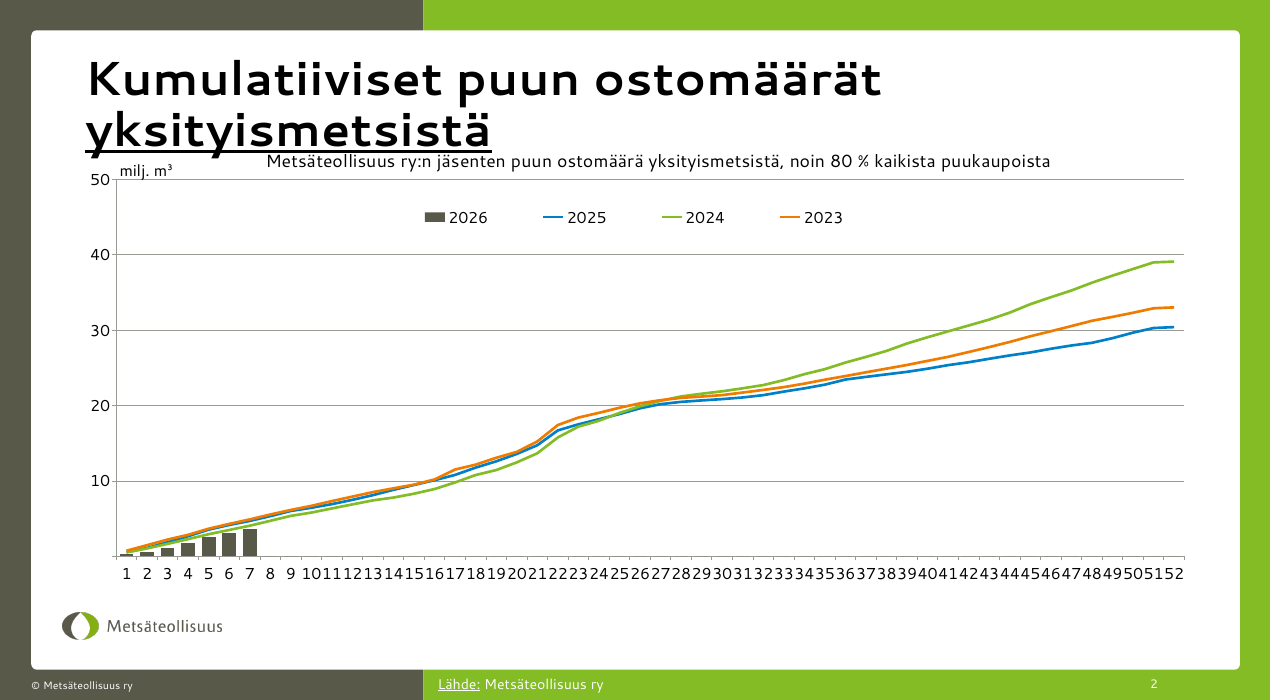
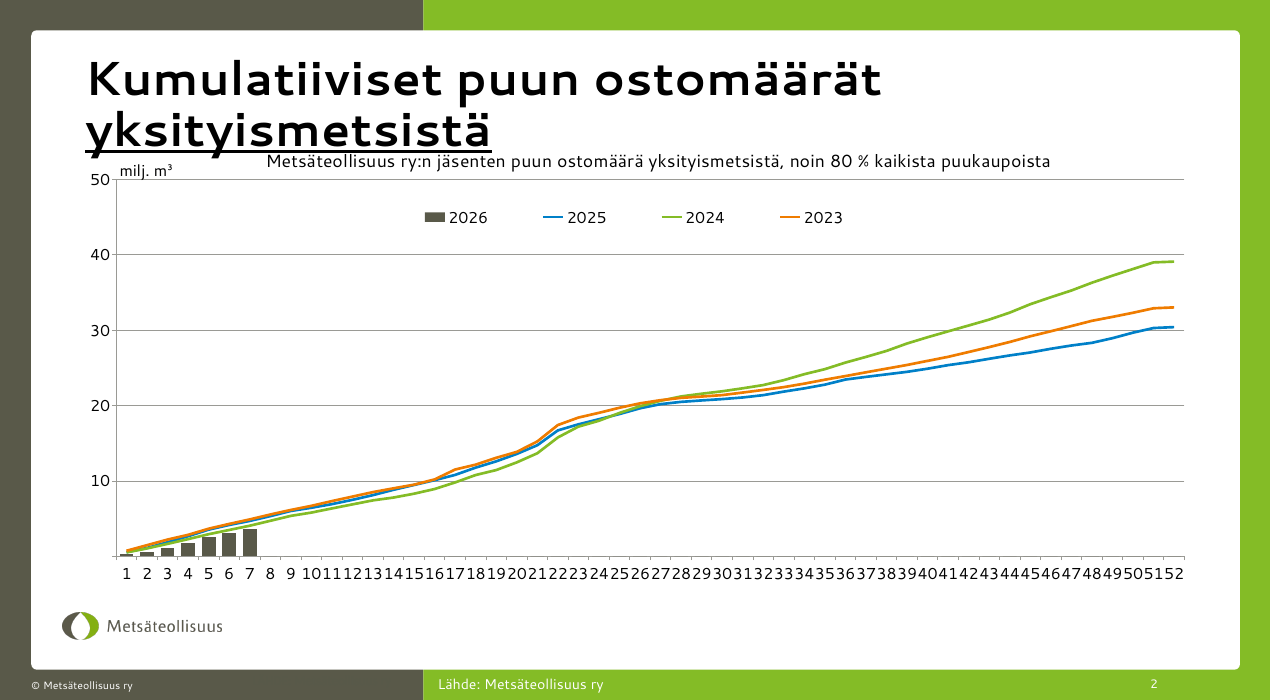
Lähde underline: present -> none (459, 685)
